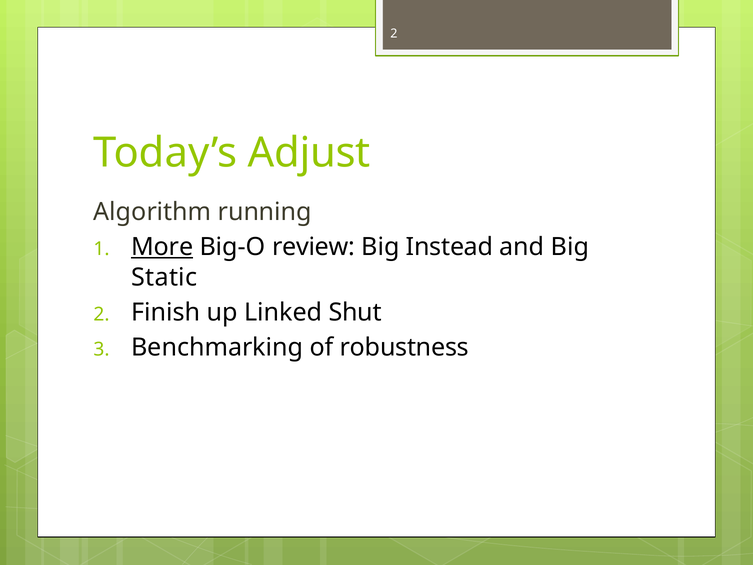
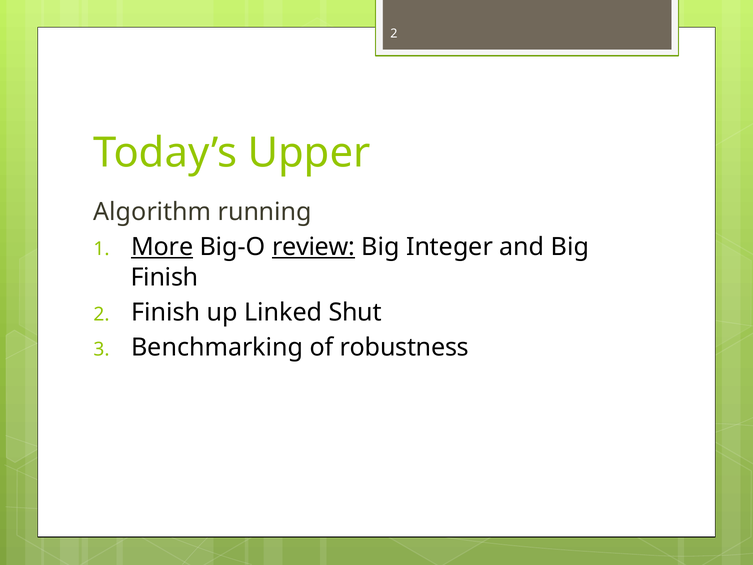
Adjust: Adjust -> Upper (309, 153)
review underline: none -> present (314, 247)
Instead: Instead -> Integer (449, 247)
Static: Static -> Finish (165, 277)
